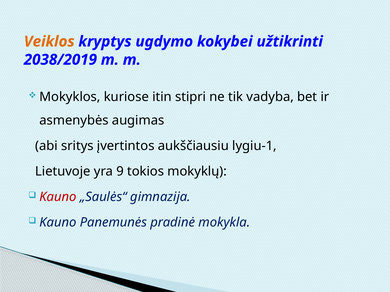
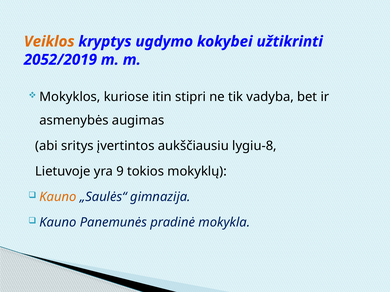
2038/2019: 2038/2019 -> 2052/2019 (60, 60)
lygiu-1: lygiu-1 -> lygiu-8 (254, 146)
Kauno colour: red -> orange (58, 197)
